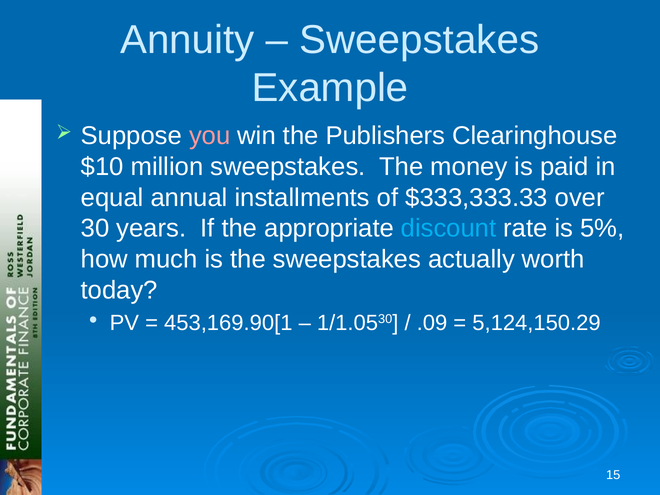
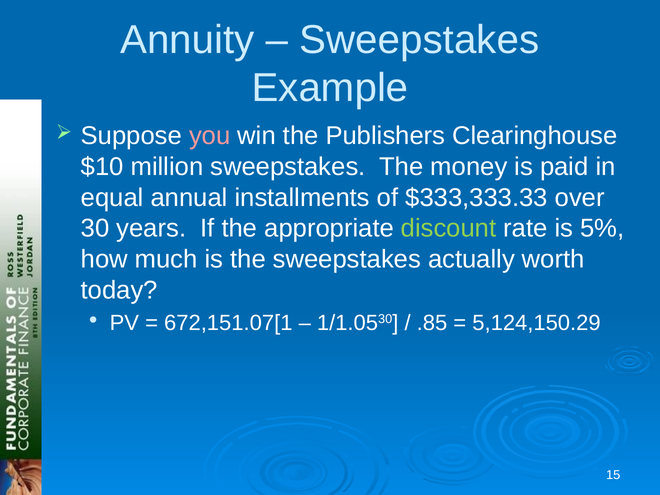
discount colour: light blue -> light green (449, 228)
453,169.90[1: 453,169.90[1 -> 672,151.07[1 (228, 323)
.09: .09 -> .85 (432, 323)
